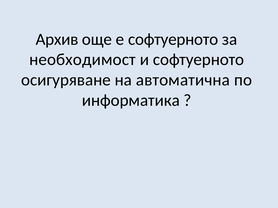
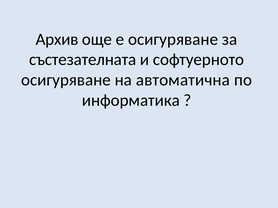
е софтуерното: софтуерното -> осигуряване (173, 39)
необходимост: необходимост -> състезателната (83, 60)
